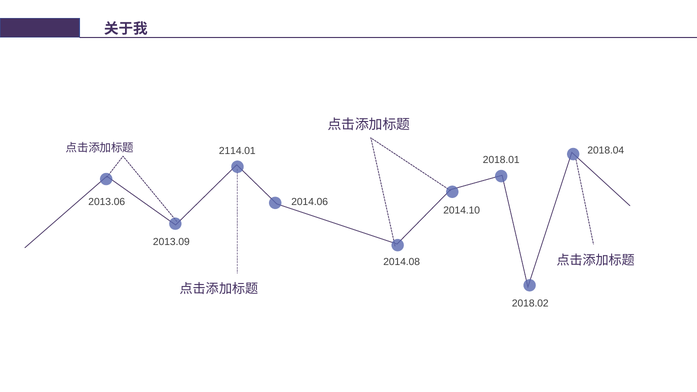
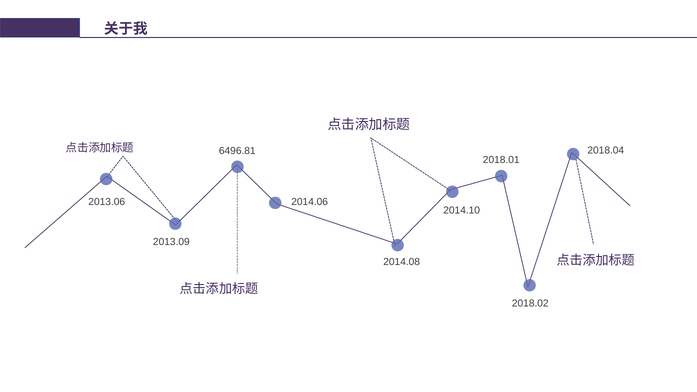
2114.01: 2114.01 -> 6496.81 (237, 151)
